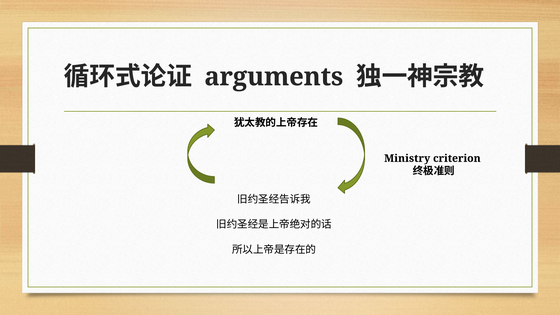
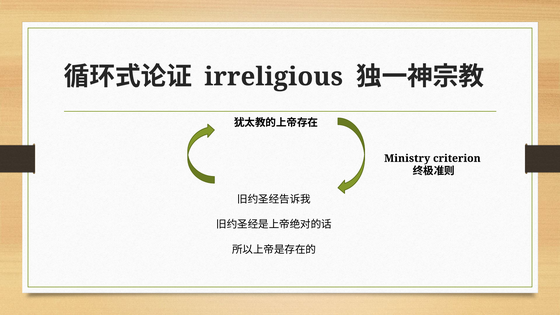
arguments: arguments -> irreligious (274, 77)
